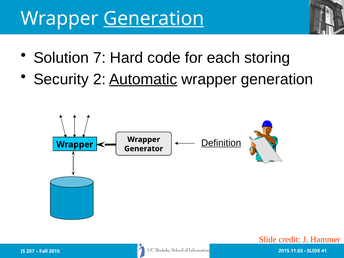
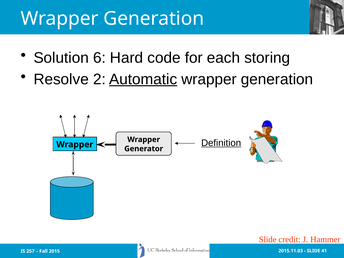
Generation underline: present -> none (154, 19)
7: 7 -> 6 (99, 58)
Security: Security -> Resolve (61, 79)
